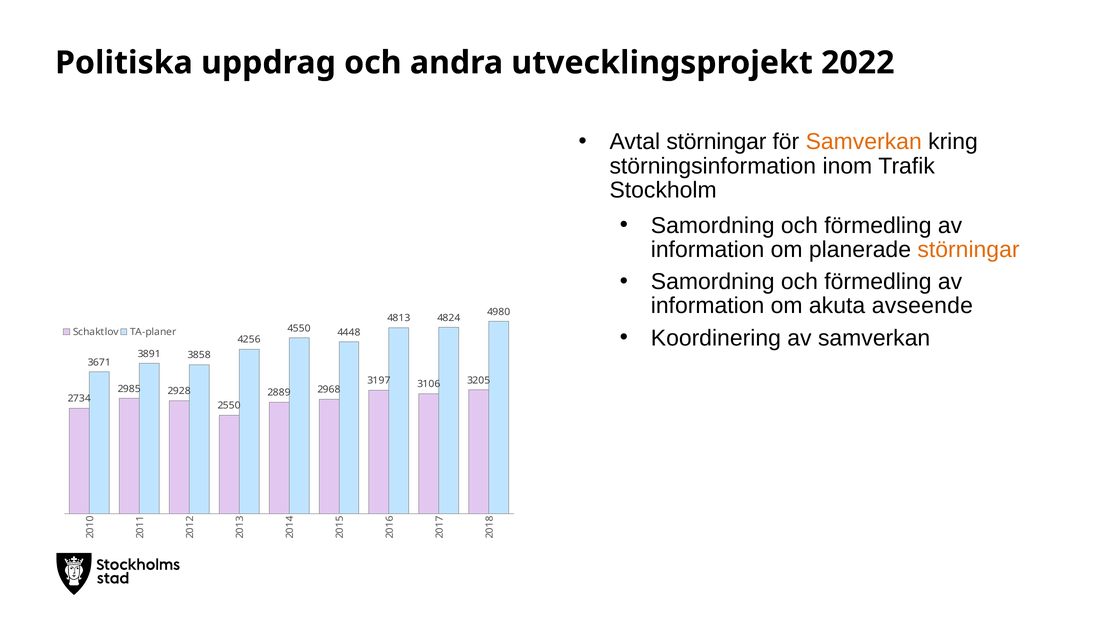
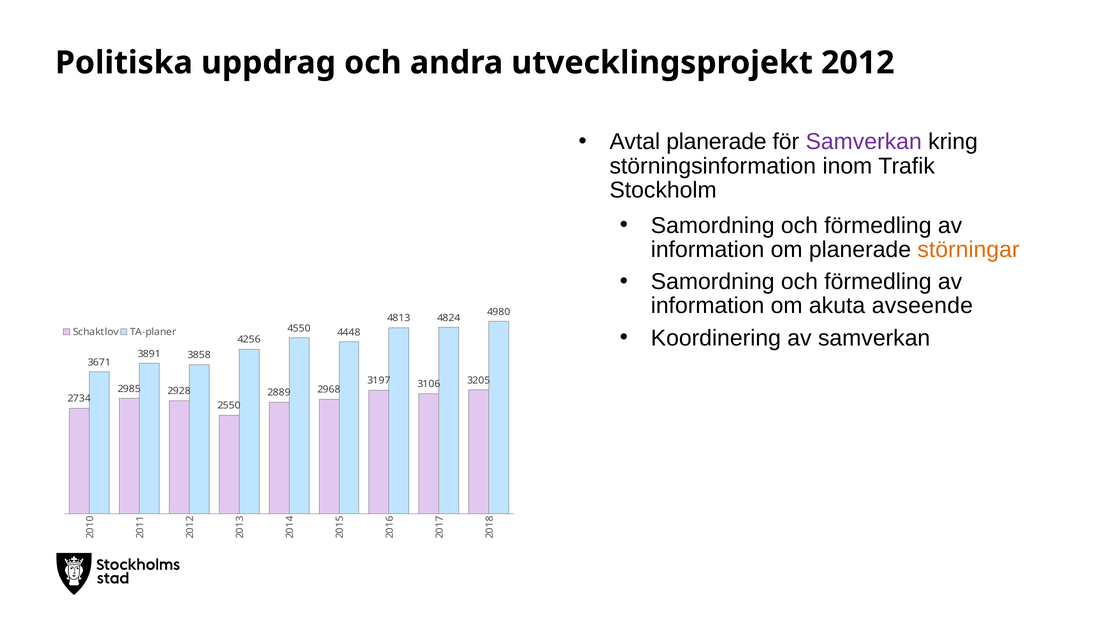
2022: 2022 -> 2012 (858, 63)
Avtal störningar: störningar -> planerade (716, 142)
Samverkan colour: orange -> purple (864, 142)
